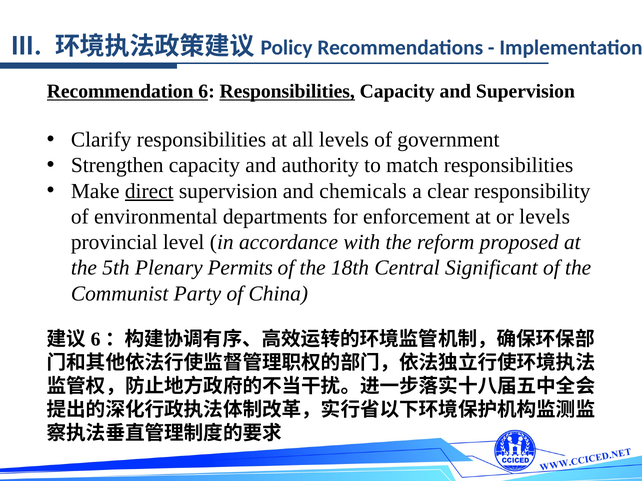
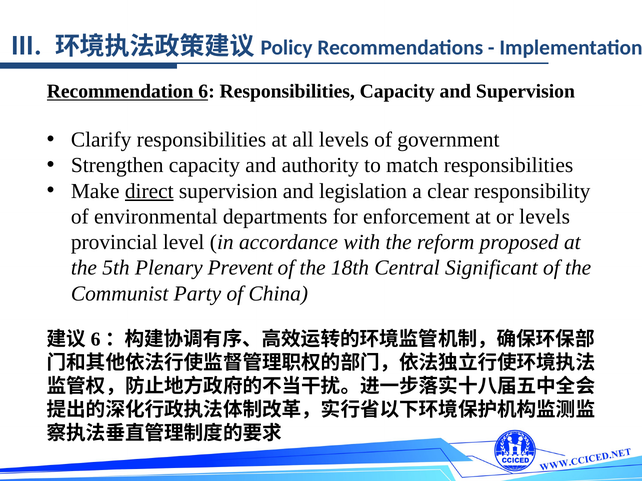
Responsibilities underline: present -> none (287, 92)
chemicals: chemicals -> legislation (363, 191)
Permits: Permits -> Prevent (240, 268)
